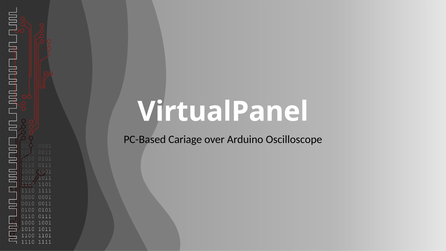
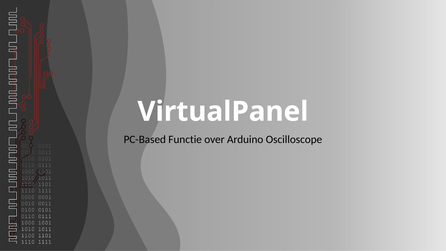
Cariage: Cariage -> Functie (185, 139)
